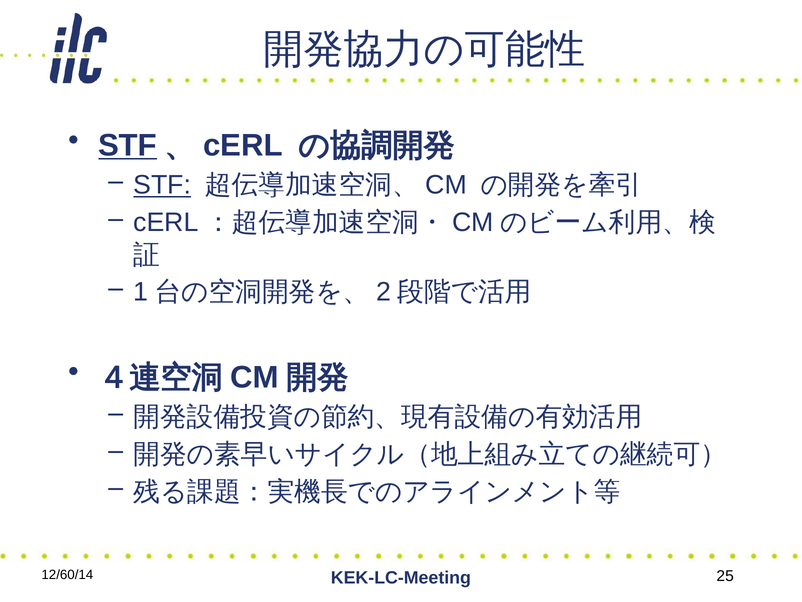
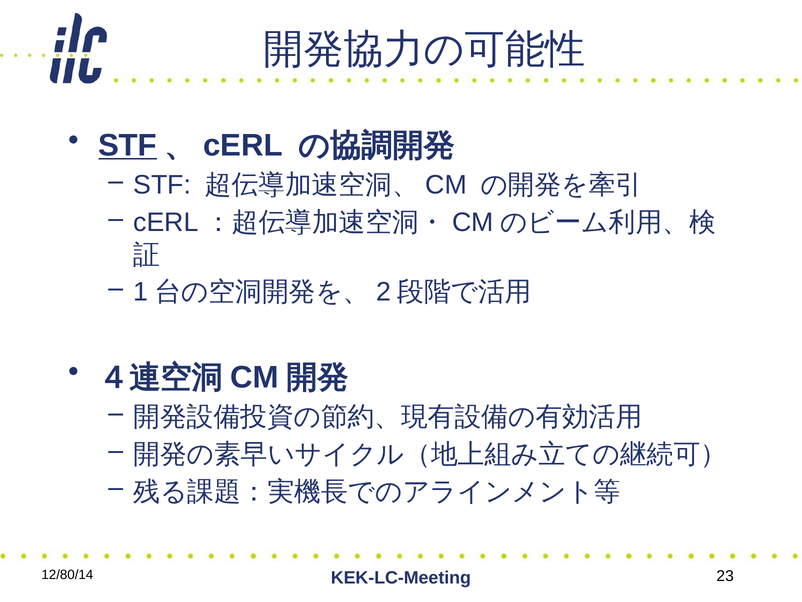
STF underline: present -> none (162, 185)
12/60/14: 12/60/14 -> 12/80/14 (67, 574)
25: 25 -> 23 (725, 576)
